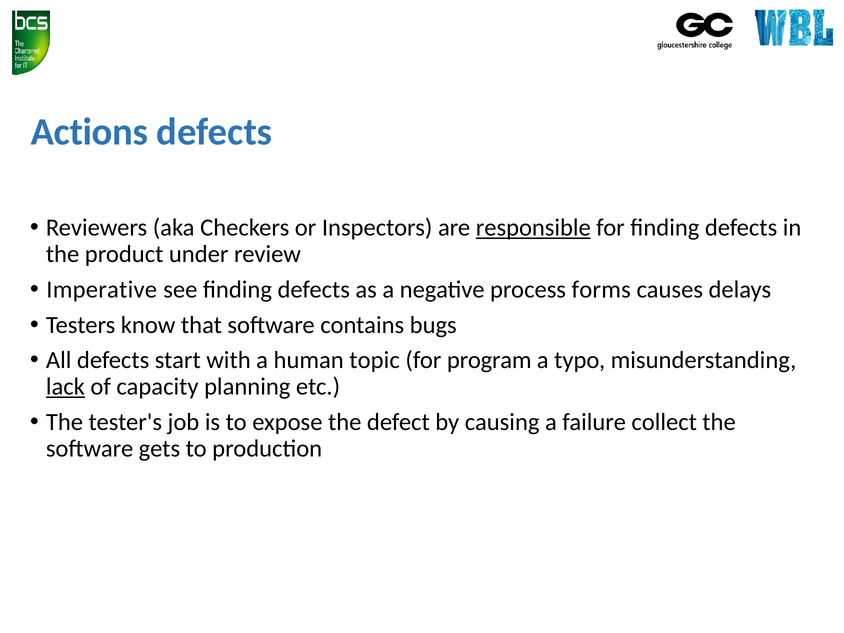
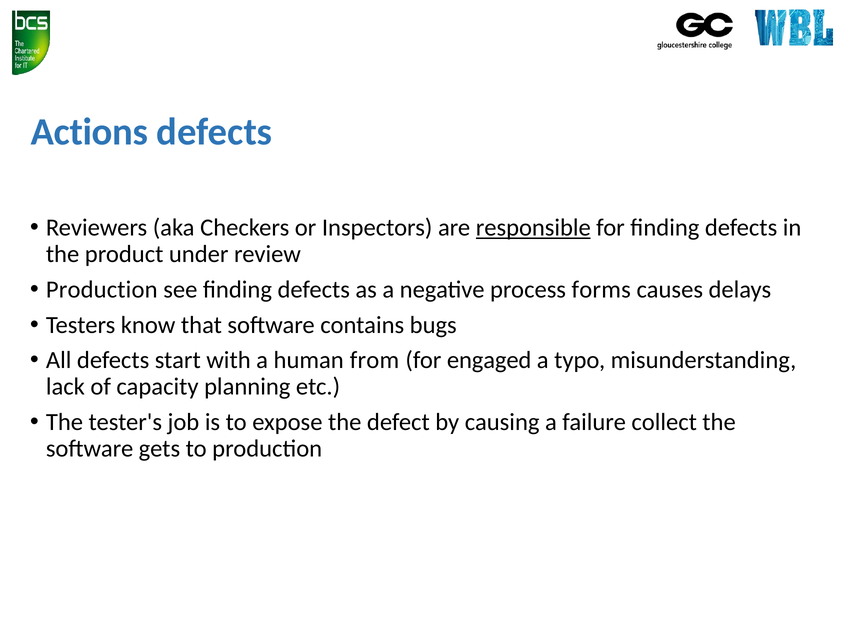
Imperative: Imperative -> Production (102, 290)
topic: topic -> from (374, 360)
program: program -> engaged (489, 360)
lack underline: present -> none (65, 387)
